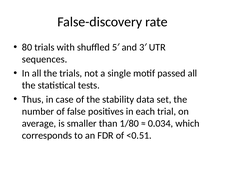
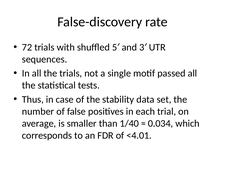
80: 80 -> 72 (27, 47)
1/80: 1/80 -> 1/40 (129, 123)
<0.51: <0.51 -> <4.01 (139, 135)
